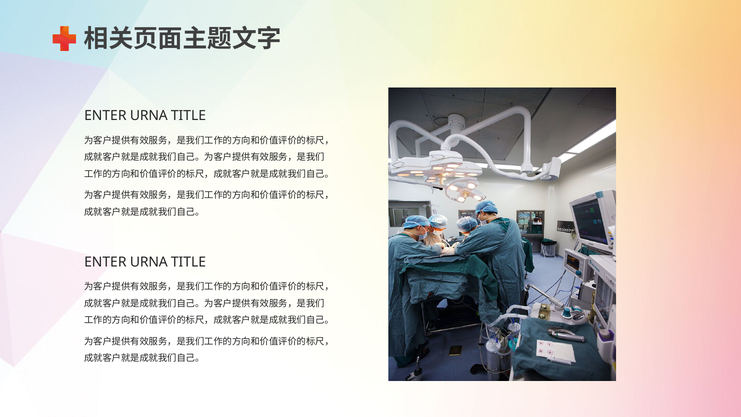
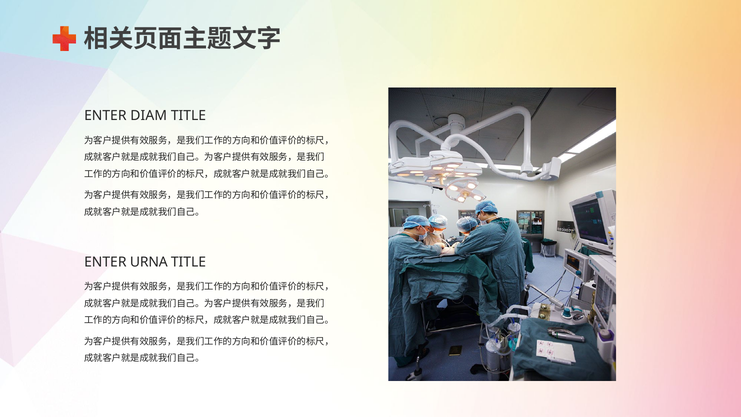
URNA: URNA -> DIAM (149, 116)
